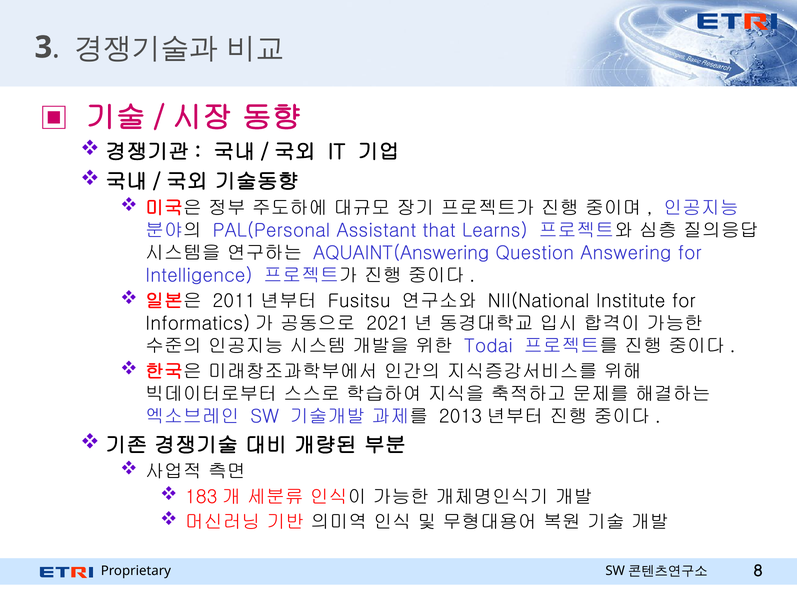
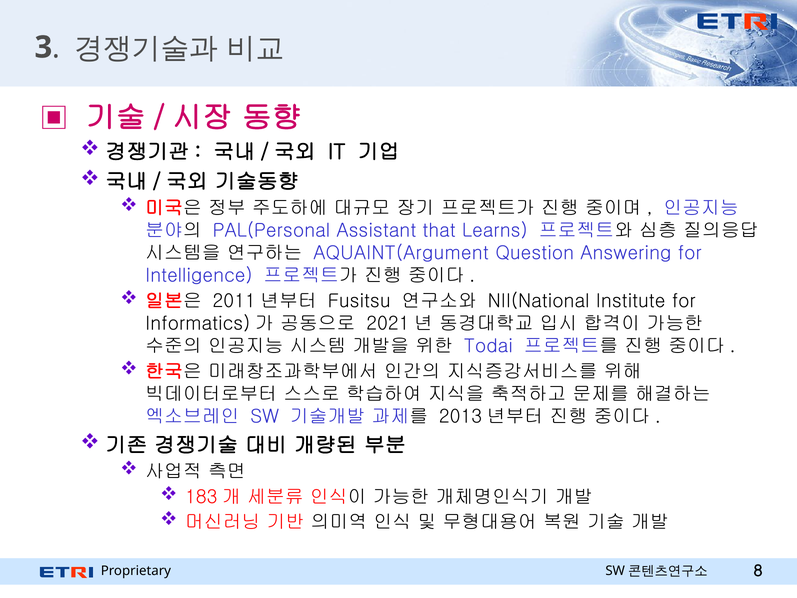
AQUAINT(Answering: AQUAINT(Answering -> AQUAINT(Argument (401, 253)
